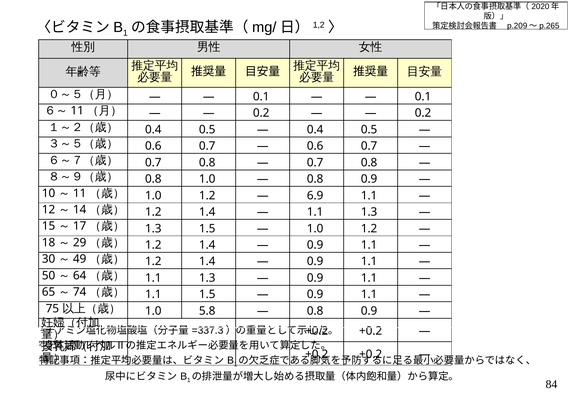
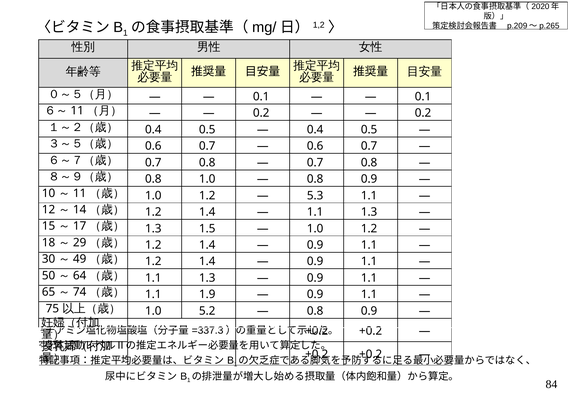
6.9: 6.9 -> 5.3 (315, 195)
1.1 1.5: 1.5 -> 1.9 (207, 294)
5.8: 5.8 -> 5.2 (207, 310)
